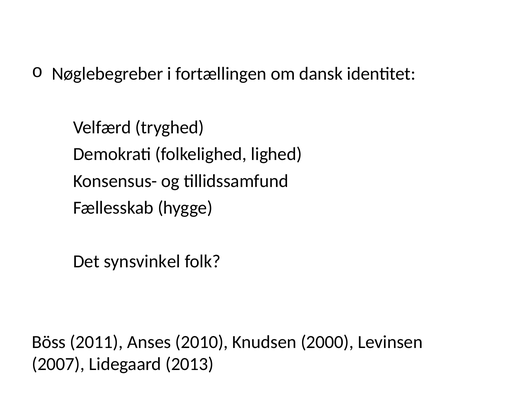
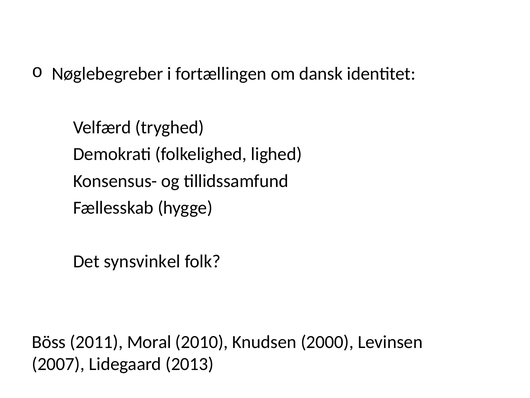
Anses: Anses -> Moral (149, 341)
